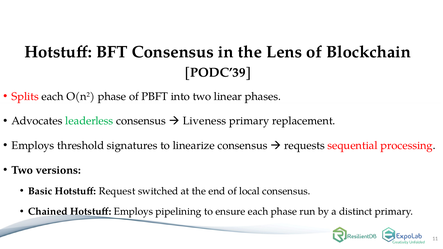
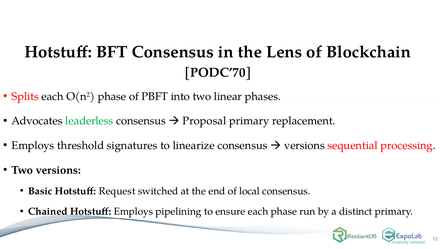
PODC’39: PODC’39 -> PODC’70 (218, 73)
Liveness: Liveness -> Proposal (204, 121)
requests: requests -> versions (304, 146)
